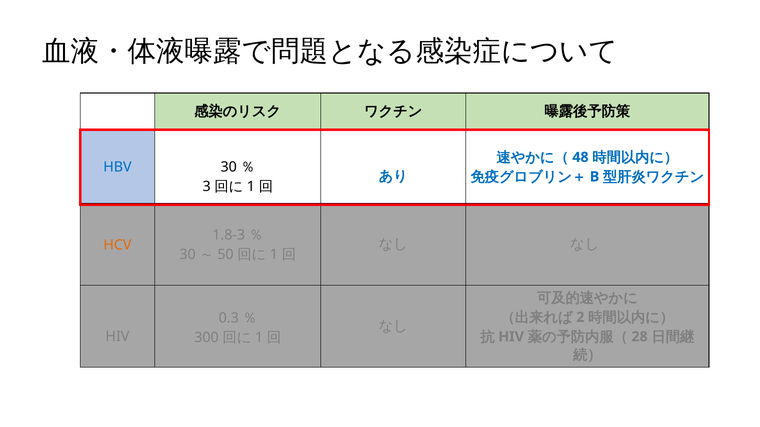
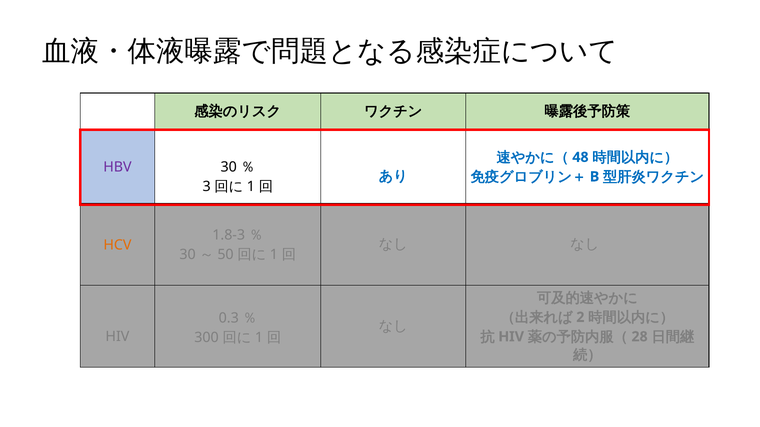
HBV colour: blue -> purple (117, 167)
